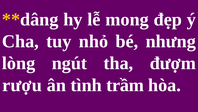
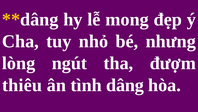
rượu: rượu -> thiêu (22, 85)
trầm: trầm -> dâng (125, 85)
